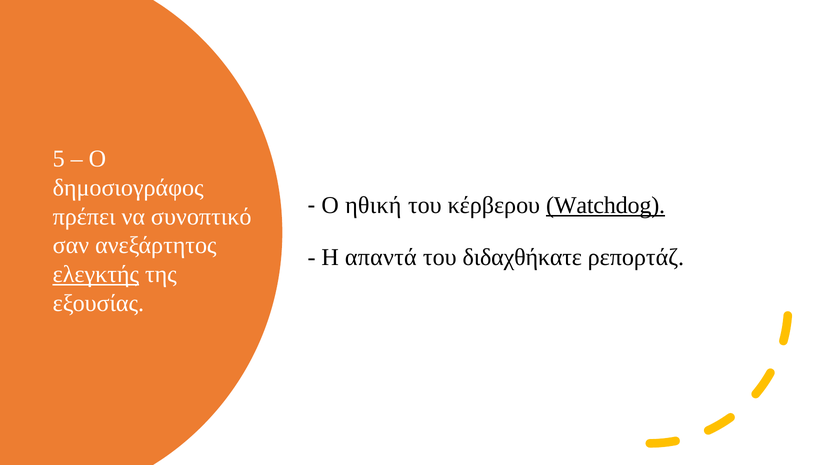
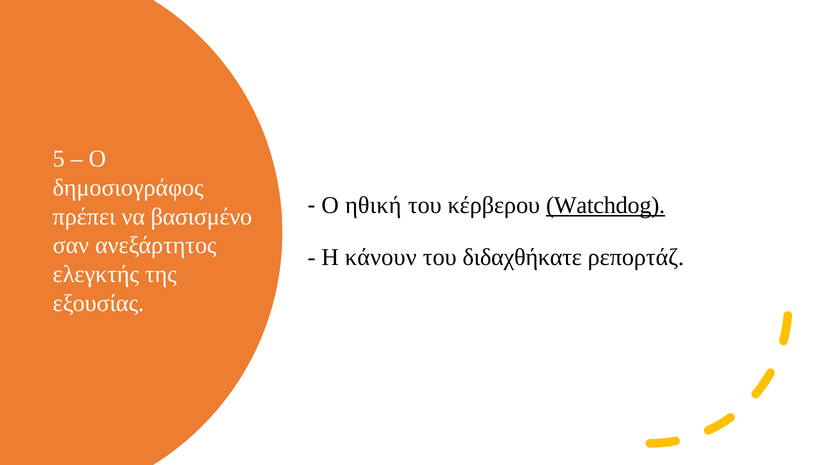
συνοπτικό: συνοπτικό -> βασισμένο (201, 216)
απαντά: απαντά -> κάνουν (381, 257)
ελεγκτής underline: present -> none (96, 274)
